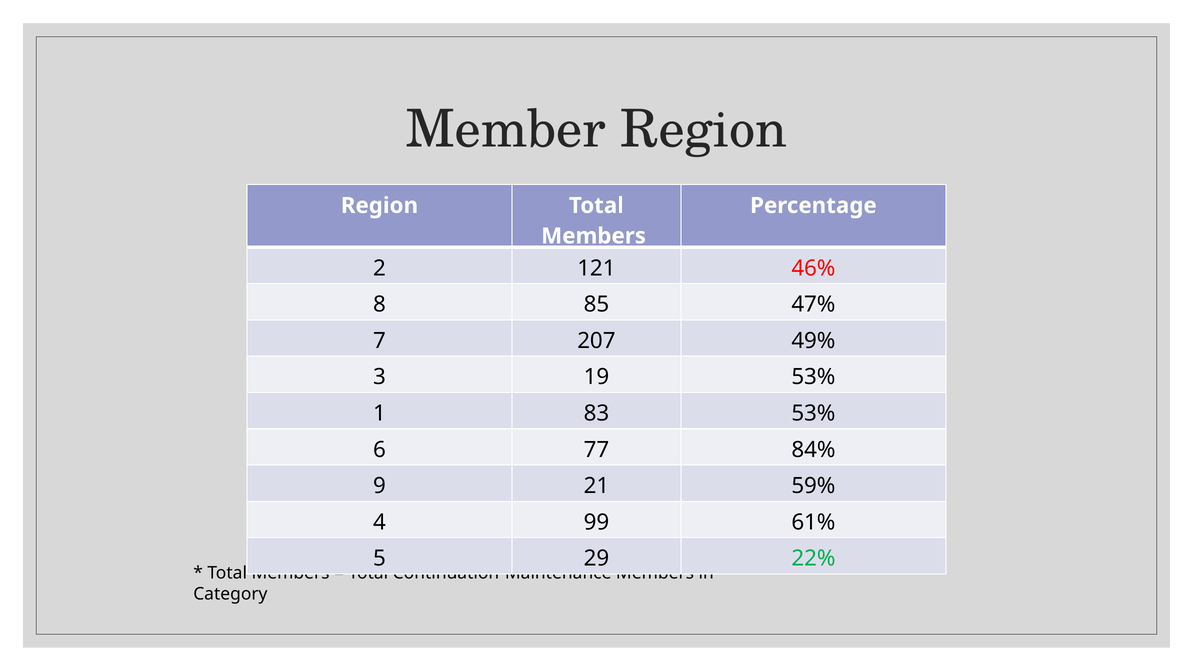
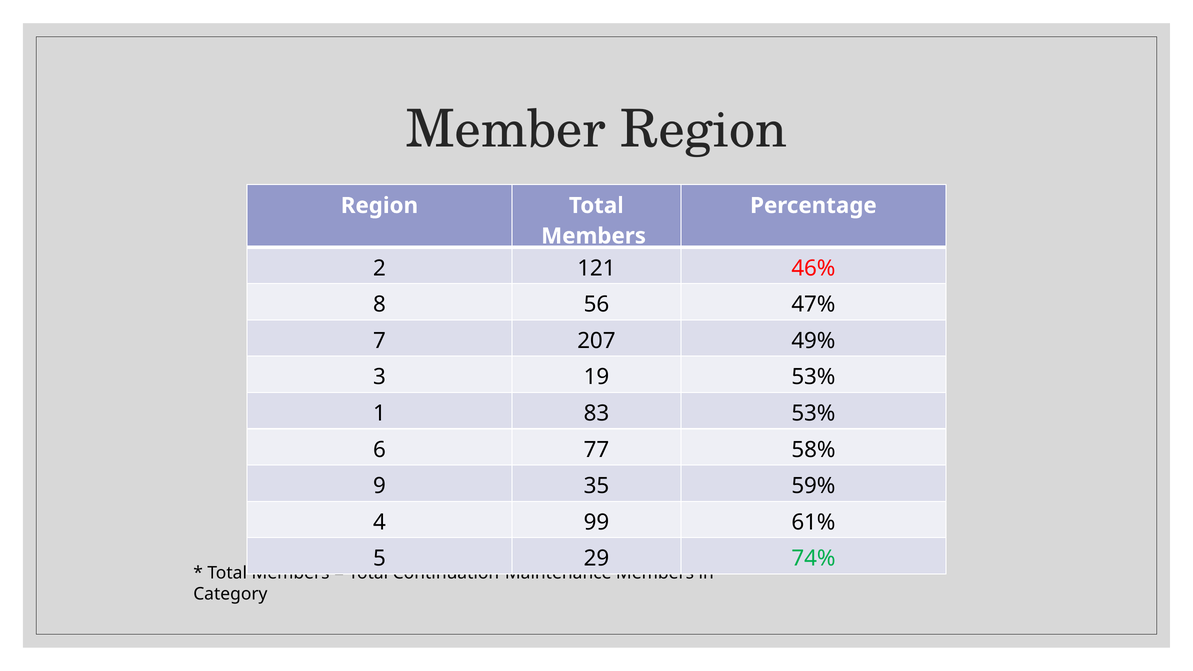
85: 85 -> 56 (596, 305)
84%: 84% -> 58% (813, 450)
21: 21 -> 35 (596, 486)
22%: 22% -> 74% (813, 559)
